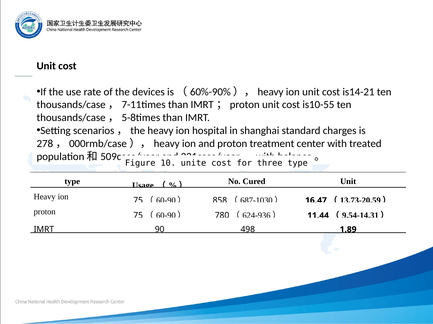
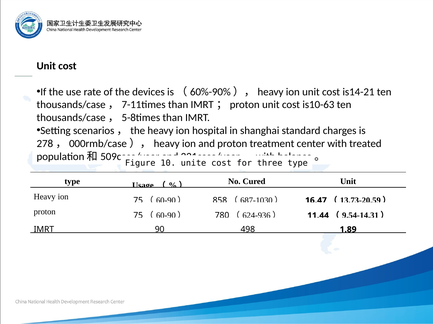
is10-55: is10-55 -> is10-63 (318, 105)
